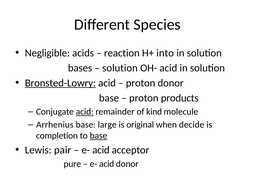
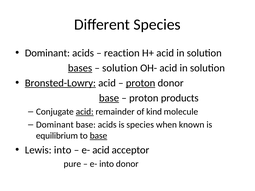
Negligible: Negligible -> Dominant (47, 53)
H+ into: into -> acid (165, 53)
bases underline: none -> present (80, 68)
proton underline: none -> present (141, 83)
base underline: none -> present (109, 98)
Arrhenius: Arrhenius -> Dominant (55, 125)
base large: large -> acids (107, 125)
is original: original -> species (140, 125)
decide: decide -> known (192, 125)
completion: completion -> equilibrium (57, 136)
Lewis pair: pair -> into (63, 150)
acid: acid -> into (107, 164)
